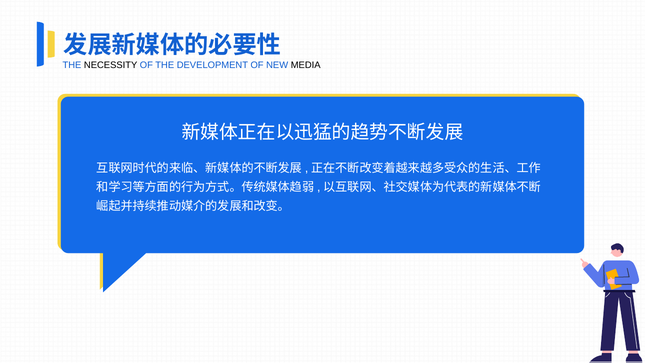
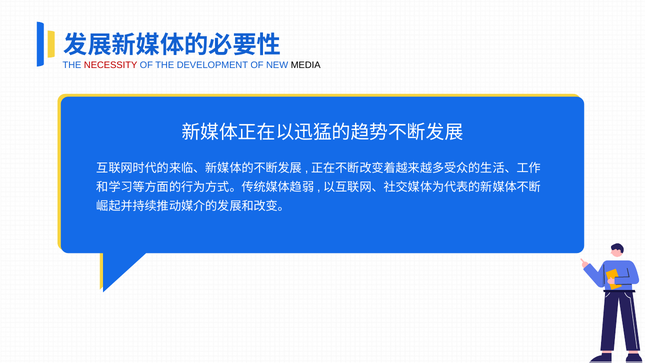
NECESSITY colour: black -> red (111, 65)
